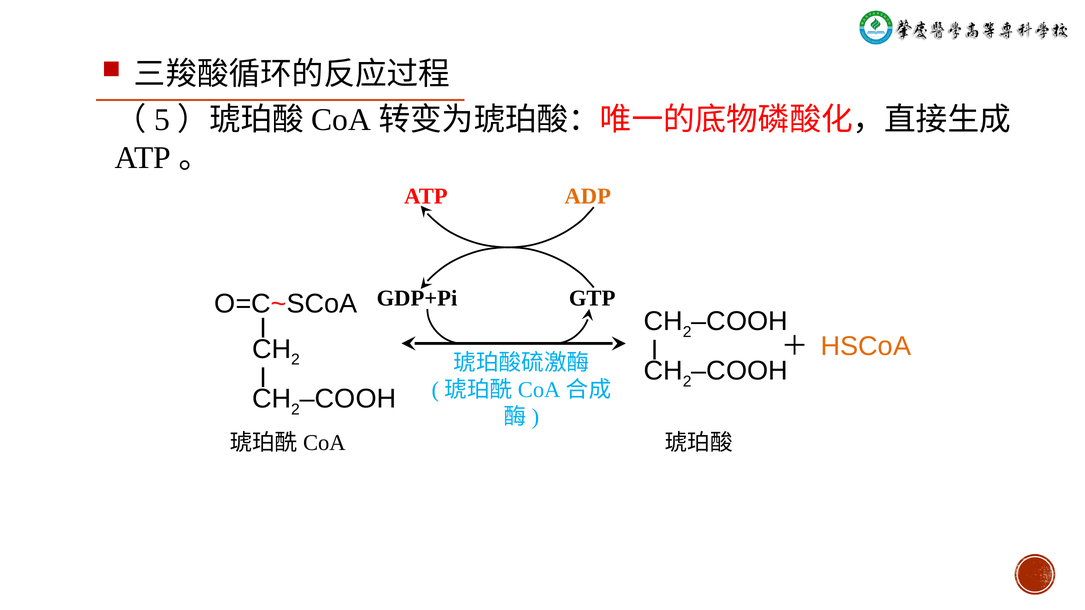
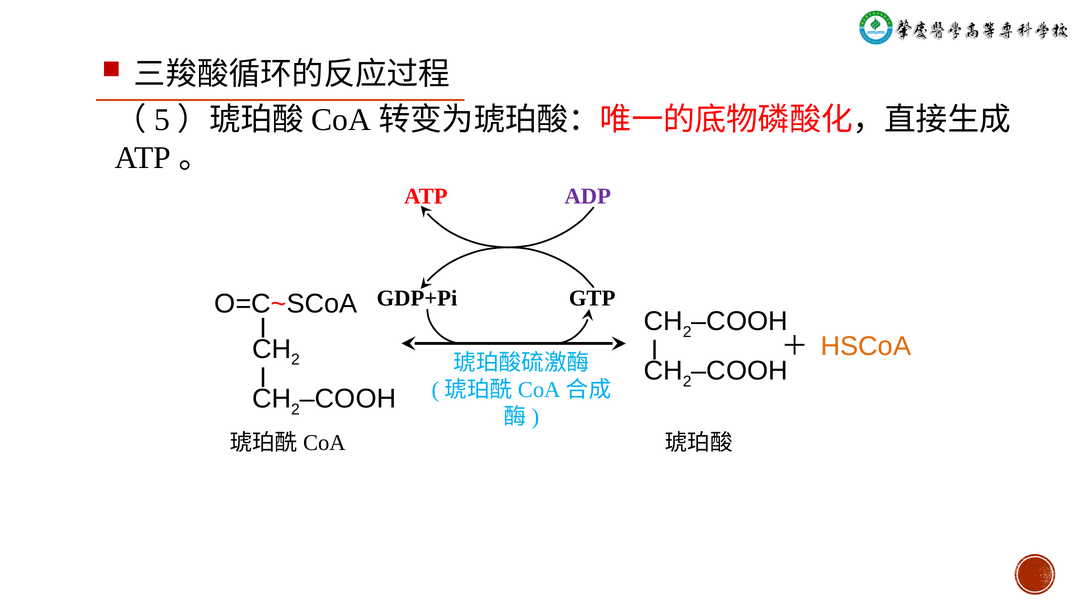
ADP colour: orange -> purple (588, 196)
